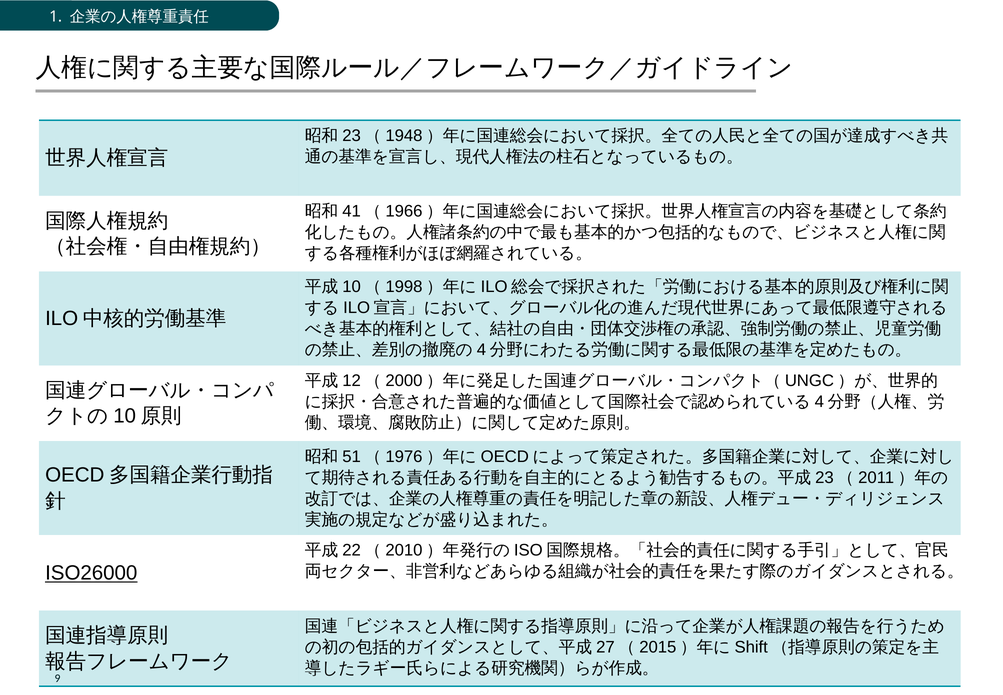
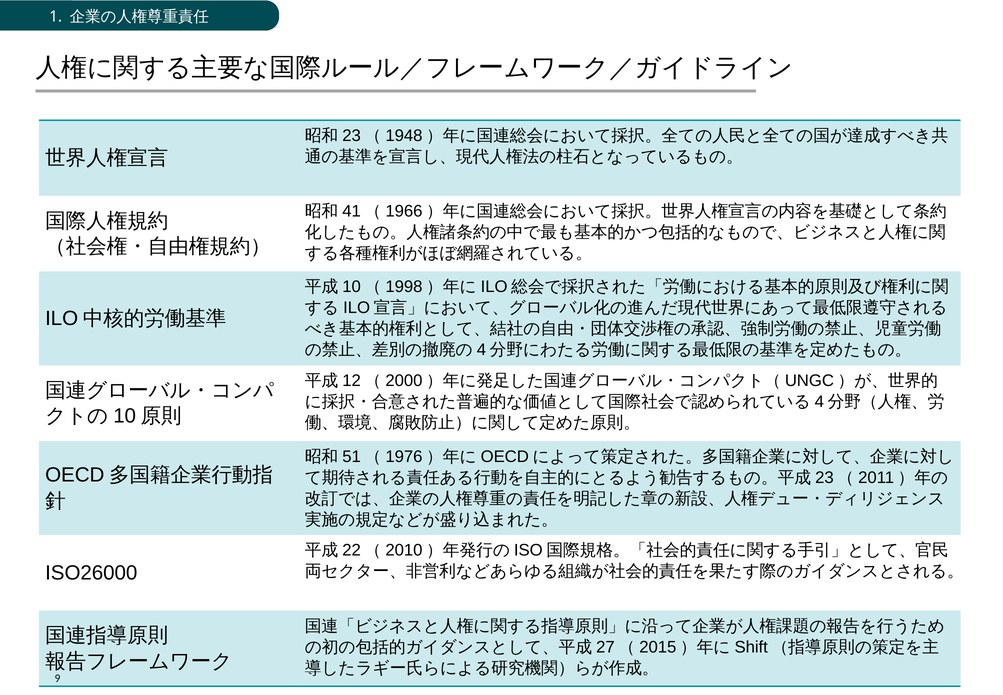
ISO26000 underline: present -> none (91, 573)
